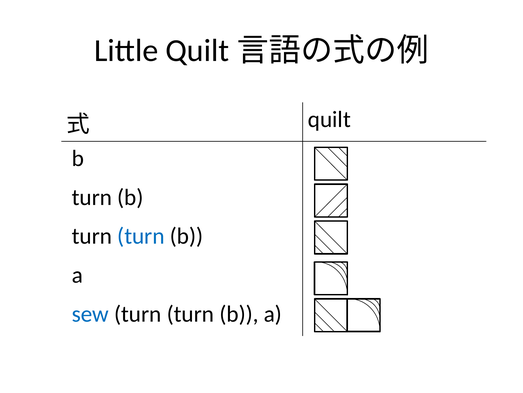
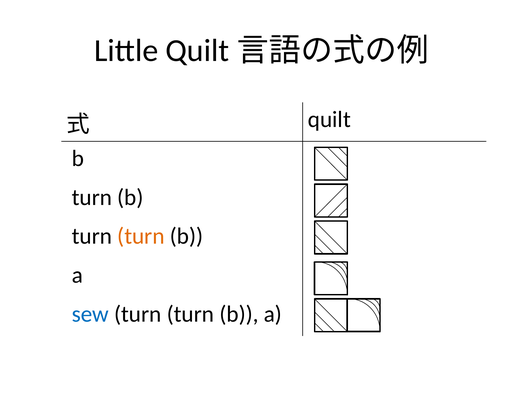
turn colour: blue -> orange (141, 236)
